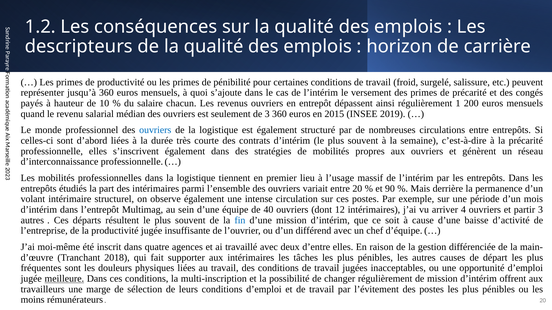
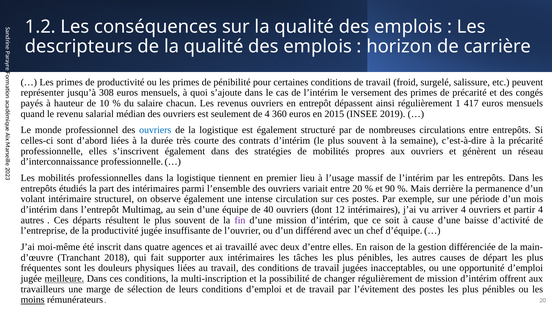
jusqu’à 360: 360 -> 308 (106, 93)
200: 200 -> 417 (471, 103)
de 3: 3 -> 4 (267, 114)
partir 3: 3 -> 4 (541, 210)
fin colour: blue -> purple (240, 221)
moins underline: none -> present (33, 300)
